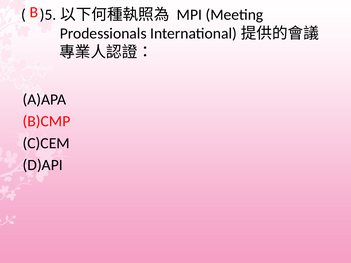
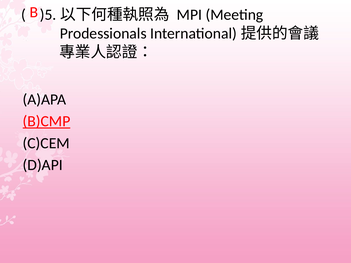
B)CMP underline: none -> present (47, 121)
